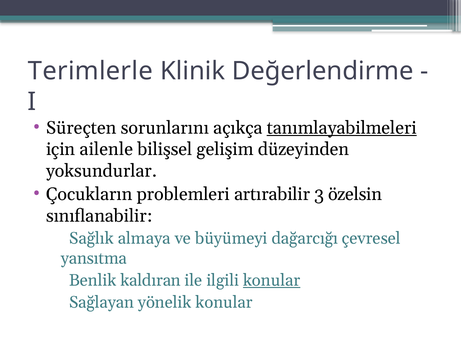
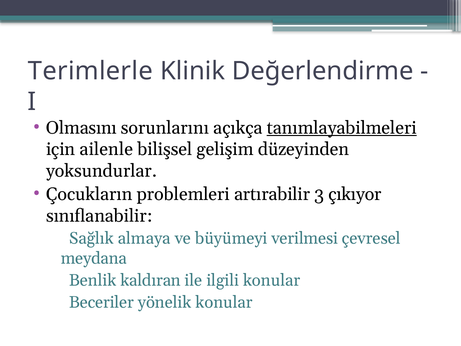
Süreçten: Süreçten -> Olmasını (81, 128)
özelsin: özelsin -> çıkıyor (355, 194)
dağarcığı: dağarcığı -> verilmesi (305, 238)
yansıtma: yansıtma -> meydana (94, 258)
konular underline: present -> none (272, 280)
Sağlayan: Sağlayan -> Beceriler (101, 302)
